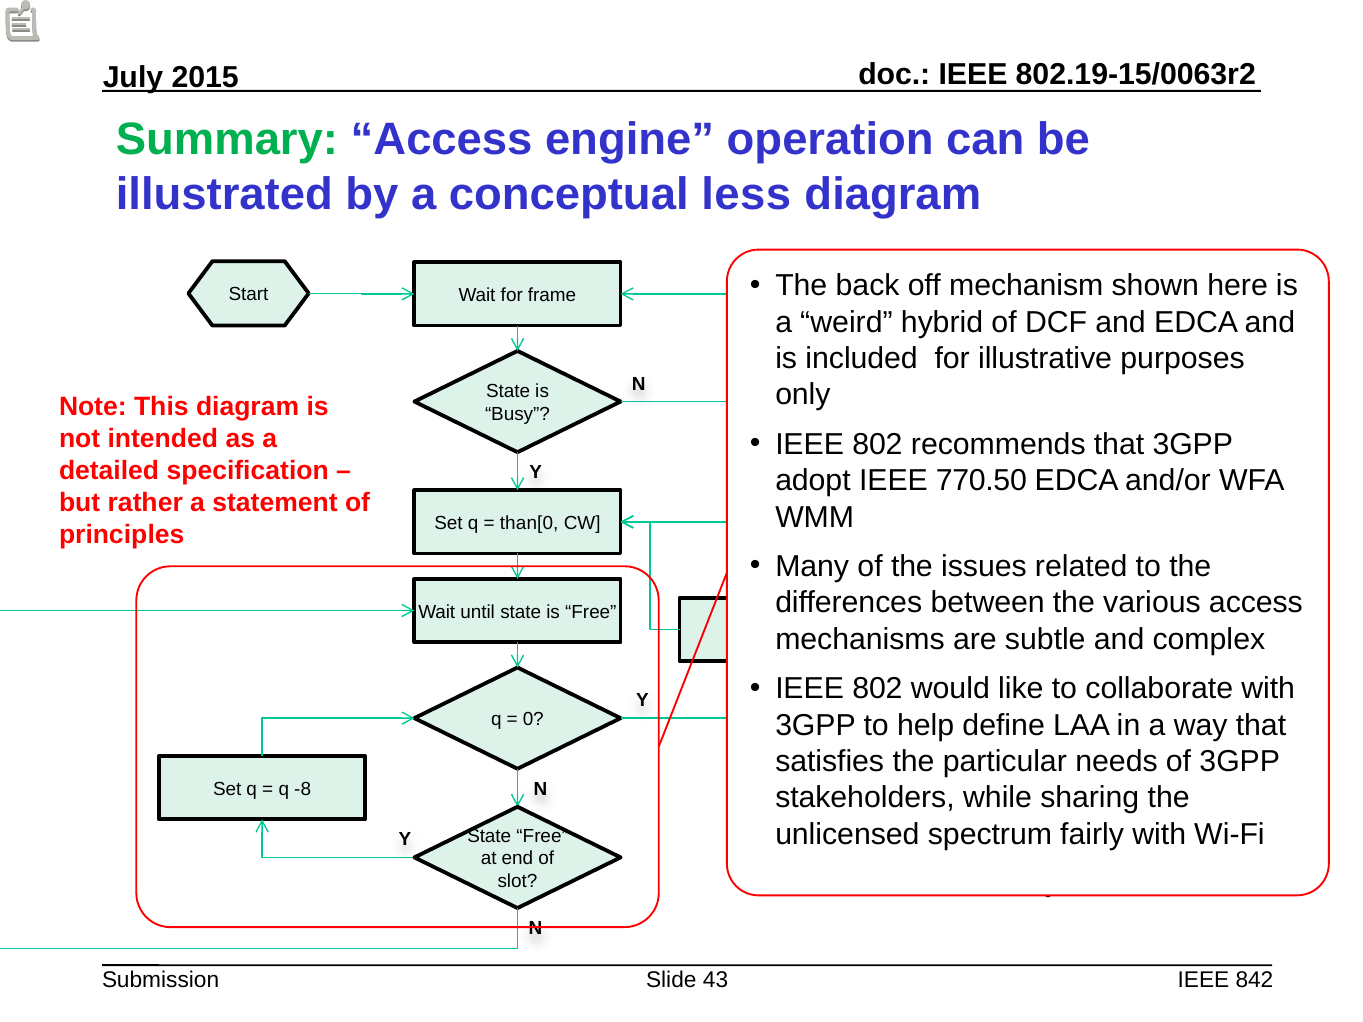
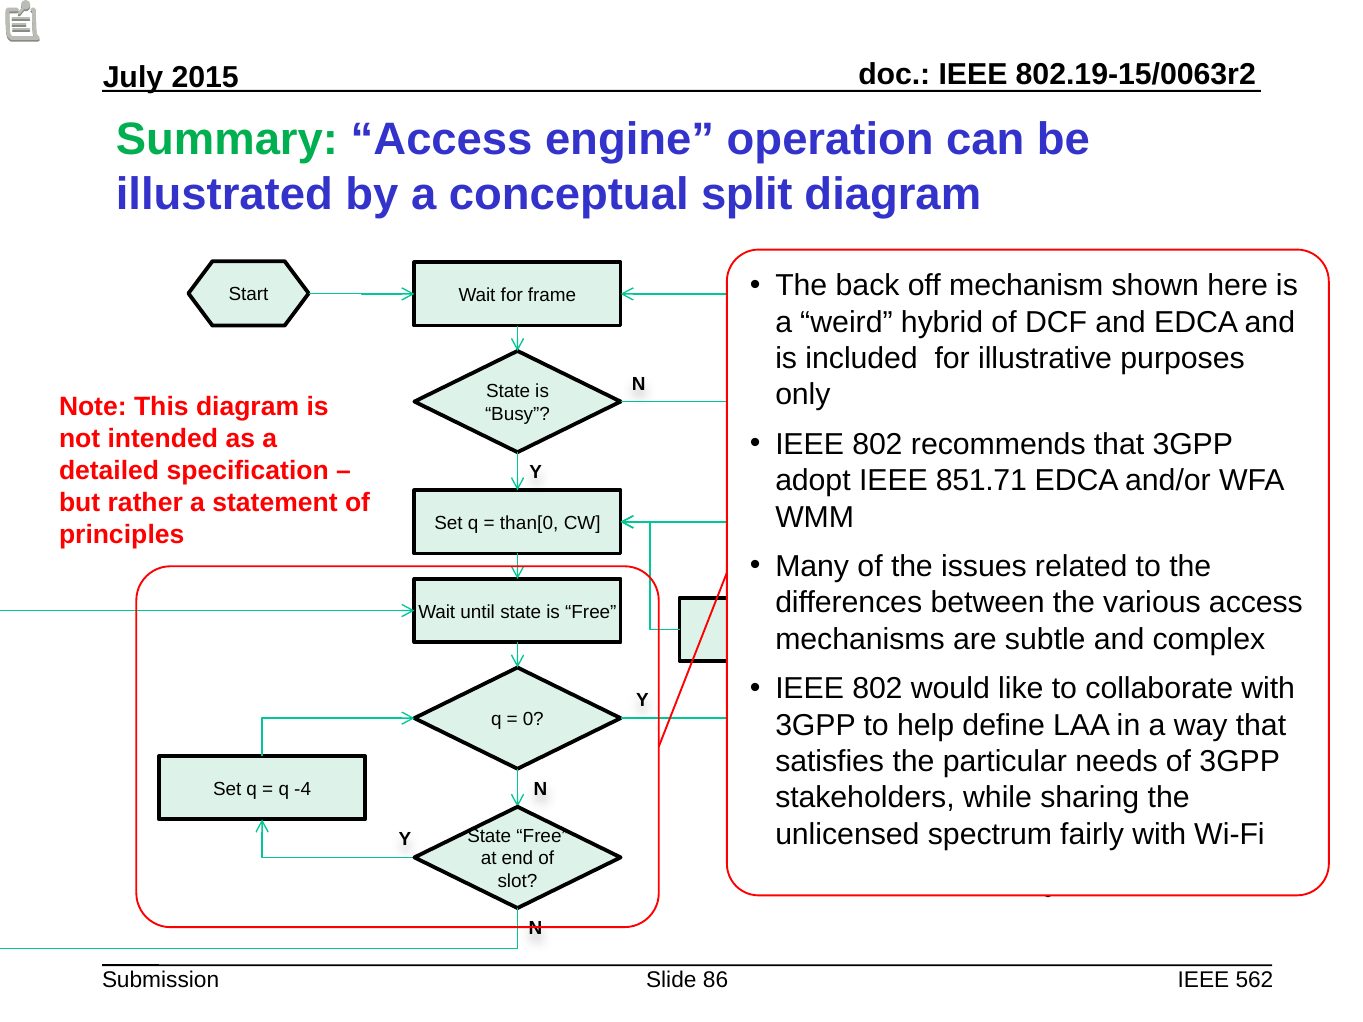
less: less -> split (747, 194)
770.50: 770.50 -> 851.71 (981, 481)
-8: -8 -> -4 (303, 789)
43: 43 -> 86 (716, 980)
842: 842 -> 562 (1254, 980)
